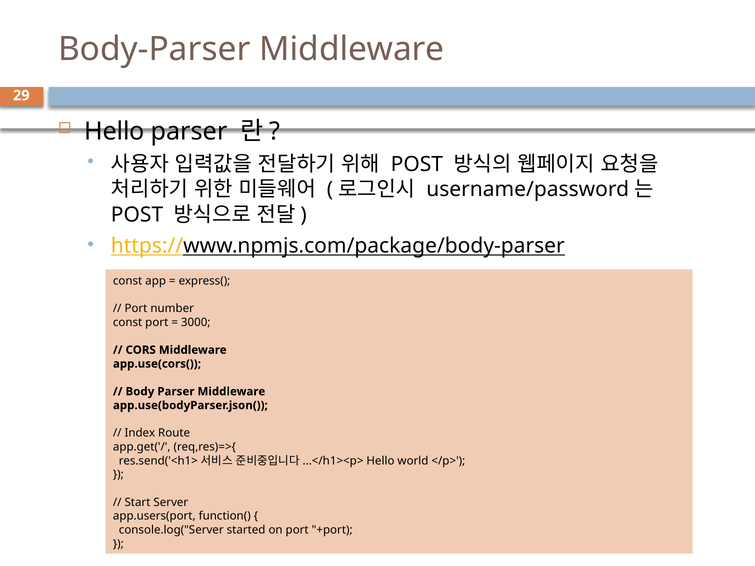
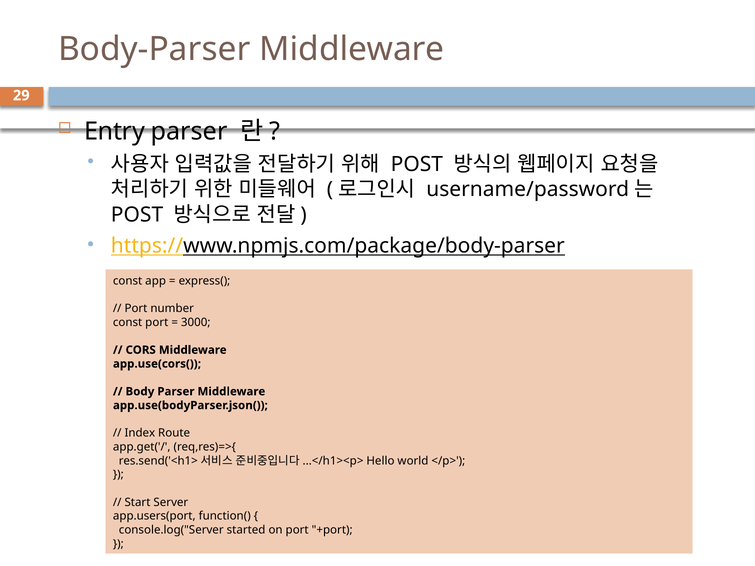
Hello: Hello -> Entry (115, 131)
